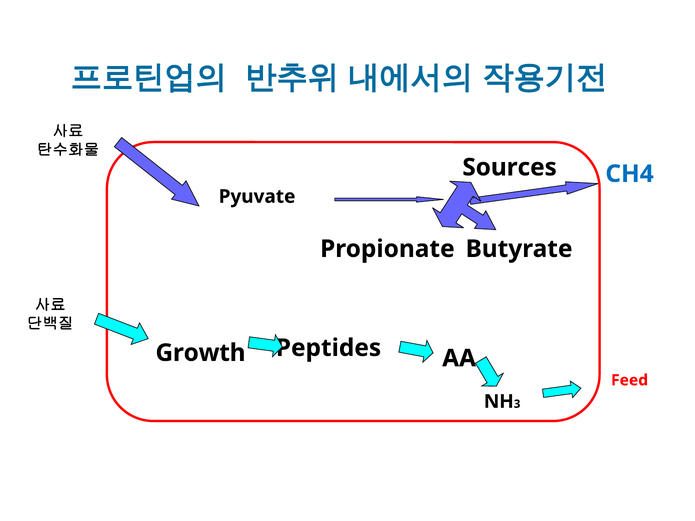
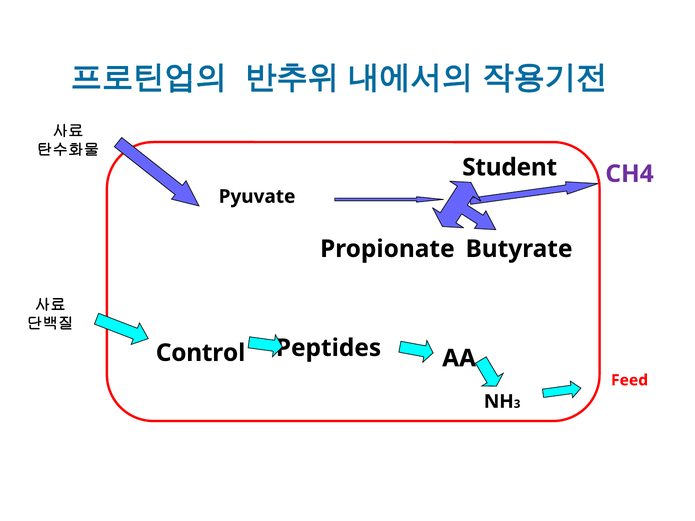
Sources: Sources -> Student (510, 167)
CH4 colour: blue -> purple (630, 174)
Growth: Growth -> Control (201, 353)
